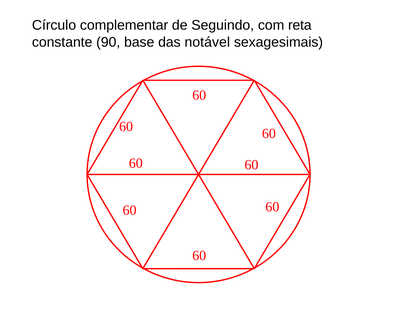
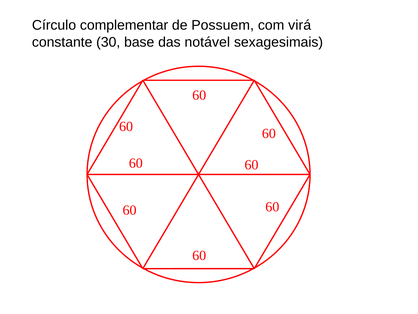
Seguindo: Seguindo -> Possuem (223, 25)
reta: reta -> virá (300, 25)
90: 90 -> 30 (108, 42)
